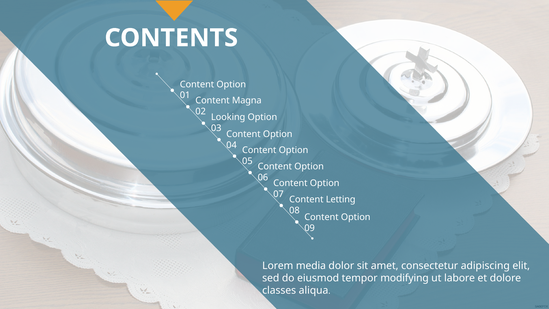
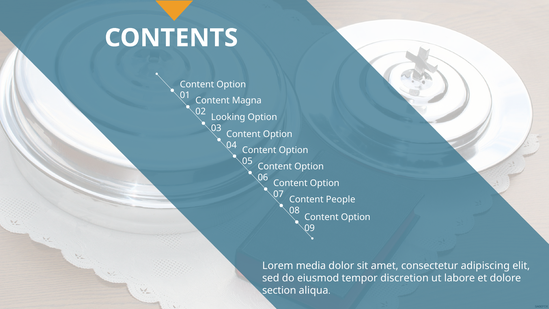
Letting: Letting -> People (341, 199)
modifying: modifying -> discretion (404, 278)
classes: classes -> section (279, 290)
